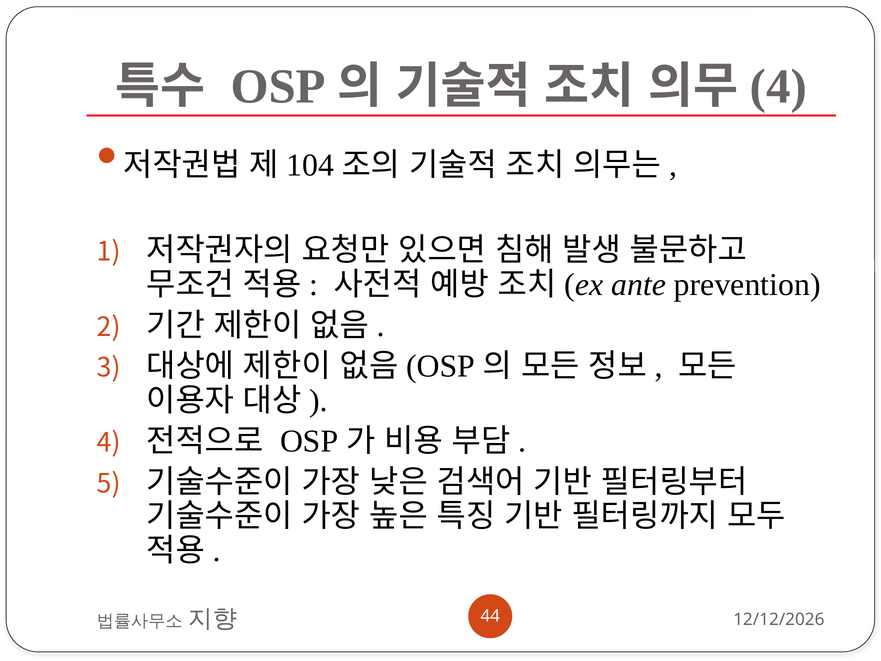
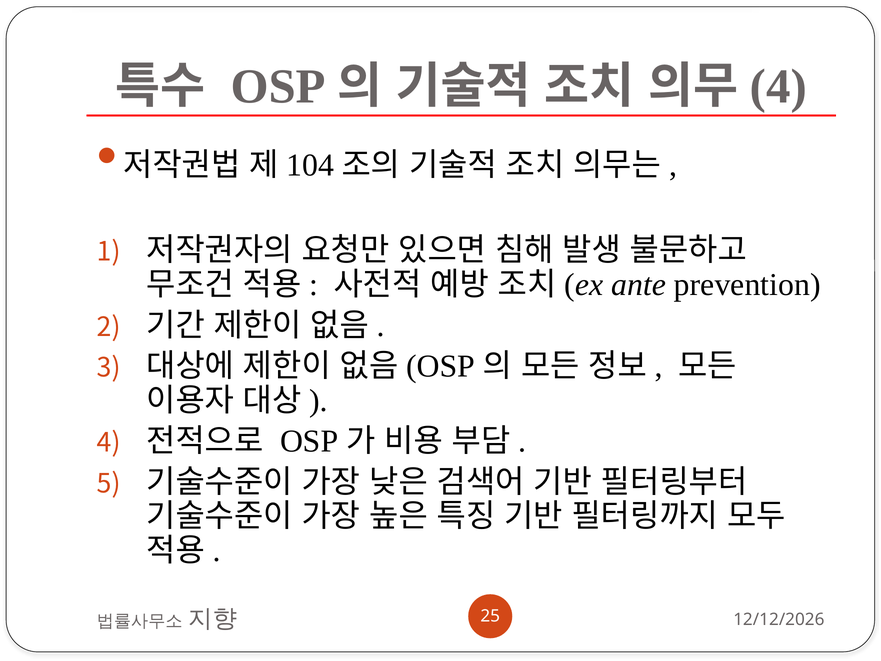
44: 44 -> 25 (490, 616)
